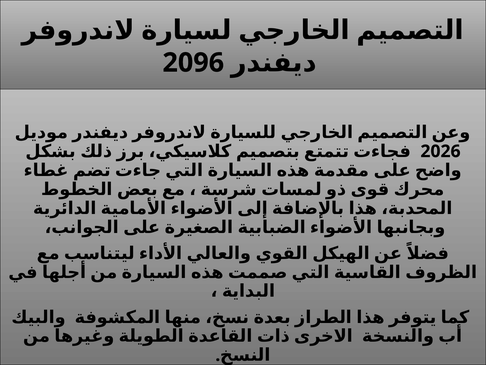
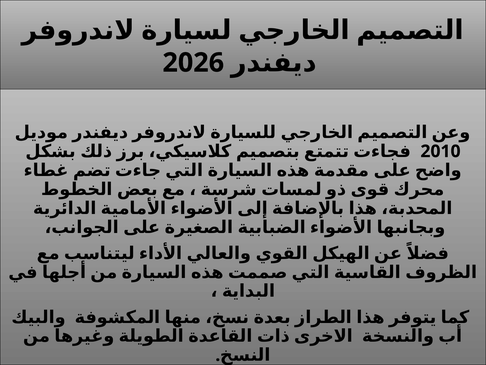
2096: 2096 -> 2026 (193, 63)
2026: 2026 -> 2010 (441, 151)
